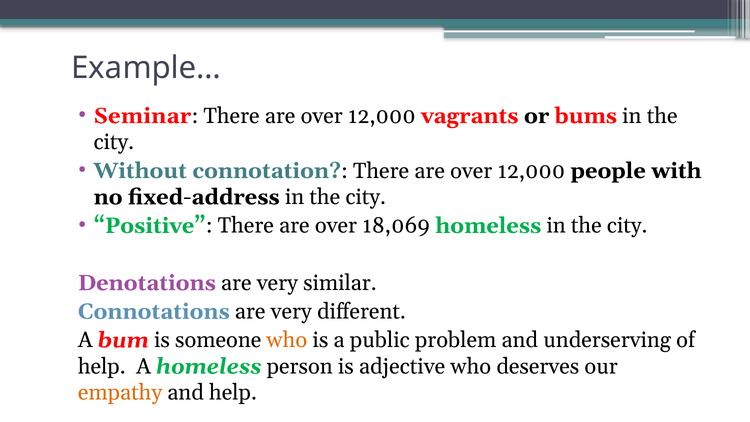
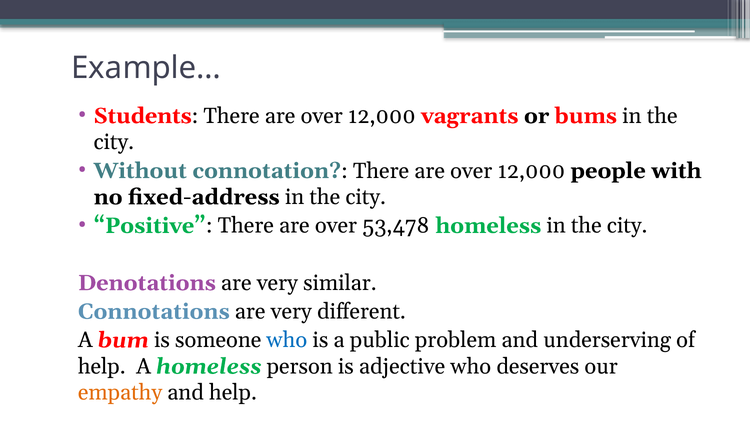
Seminar: Seminar -> Students (143, 116)
18,069: 18,069 -> 53,478 (396, 226)
who colour: orange -> blue (287, 340)
